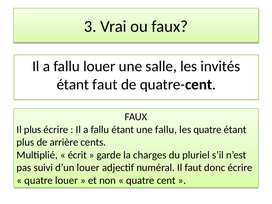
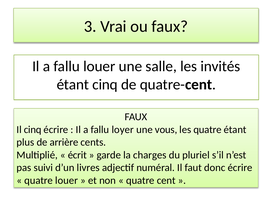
étant faut: faut -> cinq (105, 84)
Il plus: plus -> cinq (33, 130)
fallu étant: étant -> loyer (123, 130)
une fallu: fallu -> vous (166, 130)
d’un louer: louer -> livres (88, 168)
